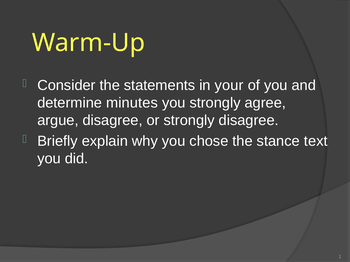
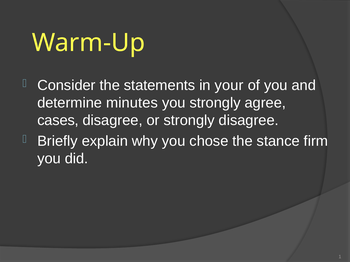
argue: argue -> cases (58, 120)
text: text -> firm (316, 141)
